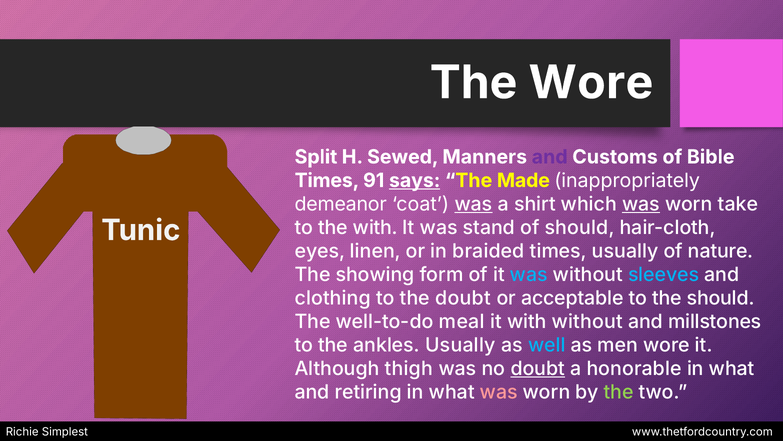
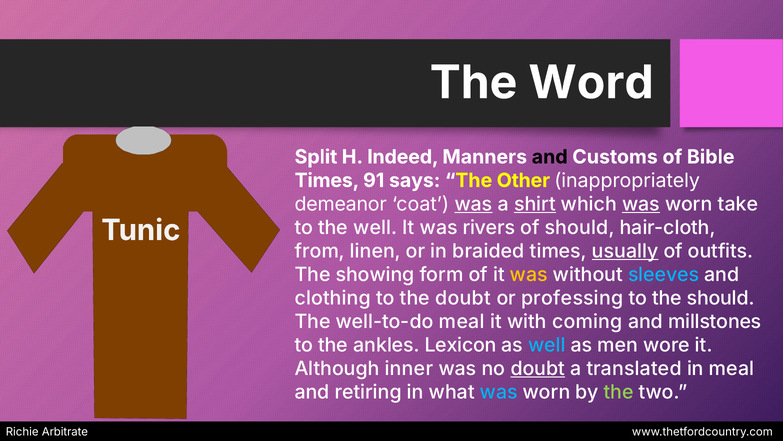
The Wore: Wore -> Word (591, 83)
Sewed: Sewed -> Indeed (403, 157)
and colour: purple -> black (550, 157)
says underline: present -> none (415, 180)
Made: Made -> Other (523, 180)
shirt underline: none -> present (535, 204)
the with: with -> well (375, 227)
stand: stand -> rivers (489, 227)
eyes: eyes -> from (320, 251)
usually underline: none -> present (625, 251)
nature: nature -> outfits (721, 251)
was colour: light blue -> yellow (529, 274)
acceptable: acceptable -> professing (572, 298)
with without: without -> coming (587, 321)
ankles Usually: Usually -> Lexicon (461, 345)
thigh: thigh -> inner (409, 368)
honorable: honorable -> translated (634, 368)
what: what -> meal (732, 368)
was colour: pink -> light blue (499, 392)
Simplest: Simplest -> Arbitrate (65, 431)
